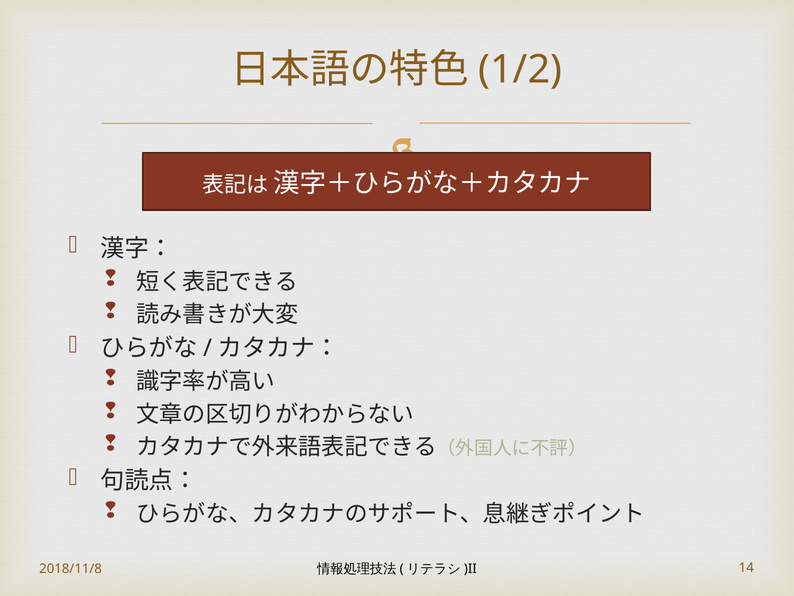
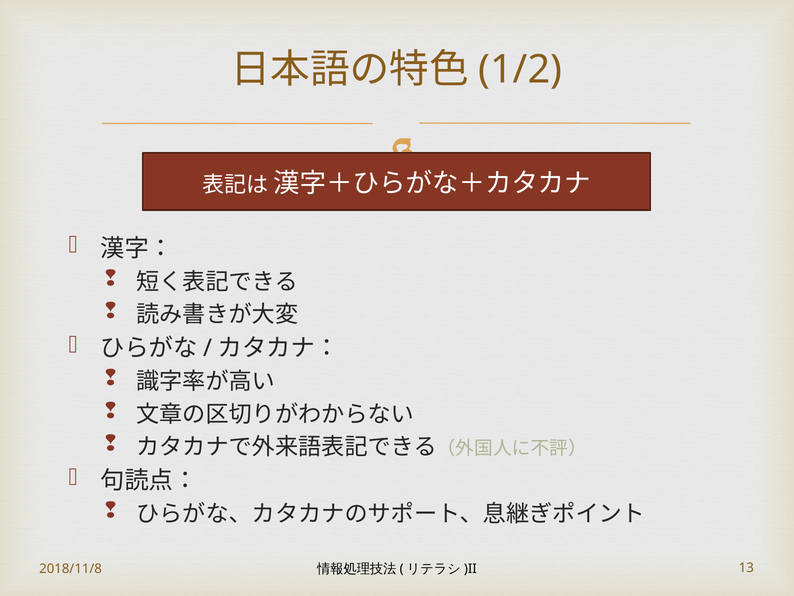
14: 14 -> 13 (746, 567)
